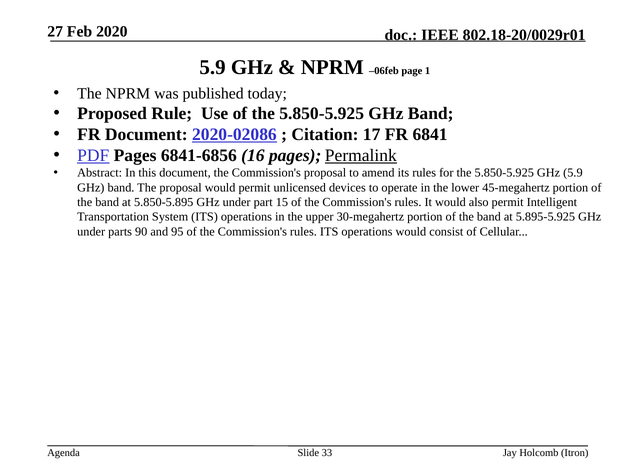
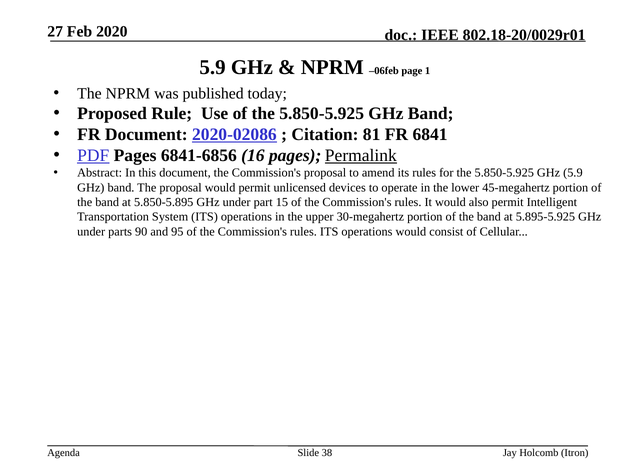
17: 17 -> 81 (372, 135)
33: 33 -> 38 (327, 453)
